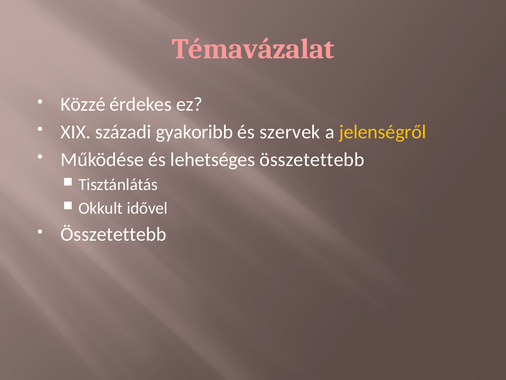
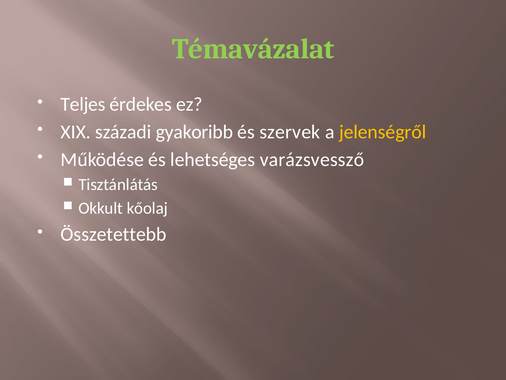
Témavázalat colour: pink -> light green (253, 49)
Közzé: Közzé -> Teljes (83, 104)
lehetséges összetettebb: összetettebb -> varázsvessző (312, 159)
idővel: idővel -> kőolaj (147, 208)
